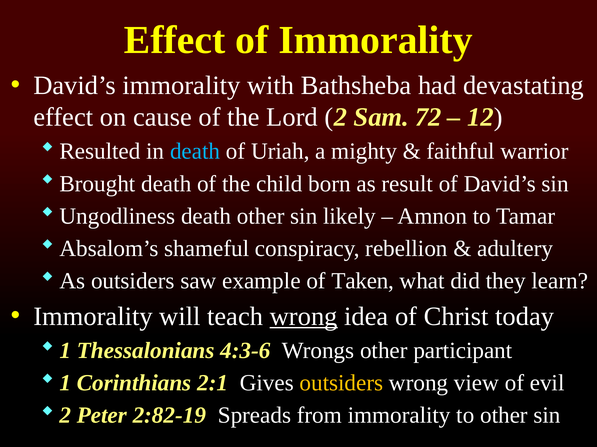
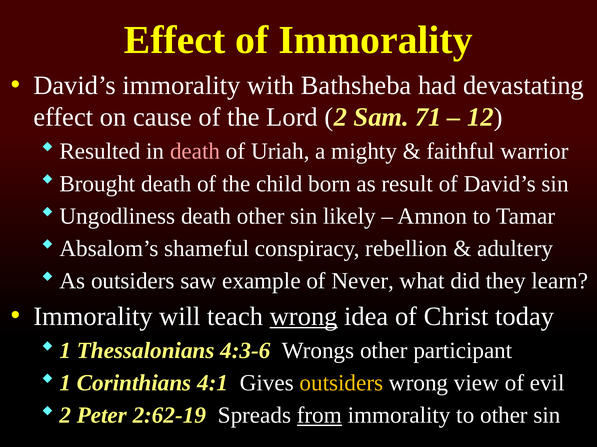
72: 72 -> 71 (428, 117)
death colour: light blue -> pink (195, 152)
Taken: Taken -> Never (363, 281)
2:1: 2:1 -> 4:1 (213, 384)
2:82-19: 2:82-19 -> 2:62-19 (169, 416)
from underline: none -> present (319, 416)
